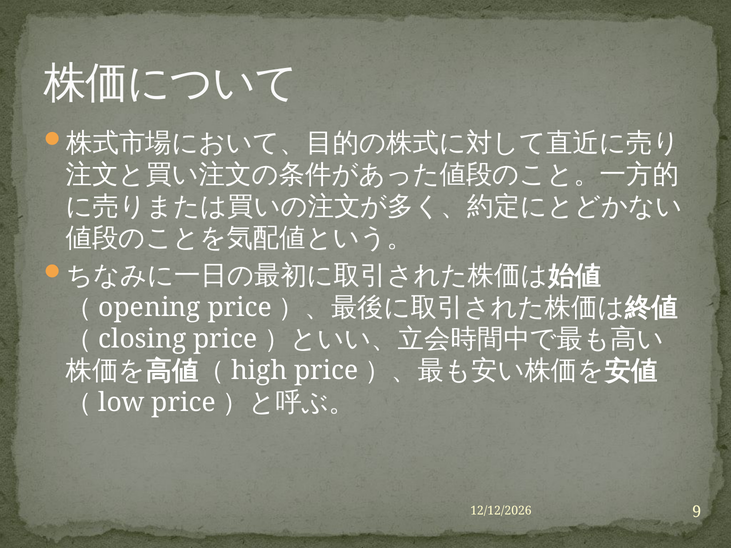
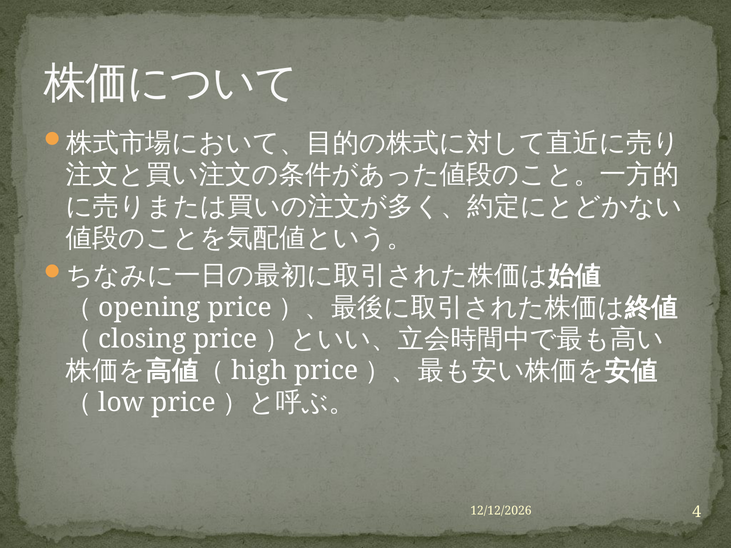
9: 9 -> 4 (697, 512)
